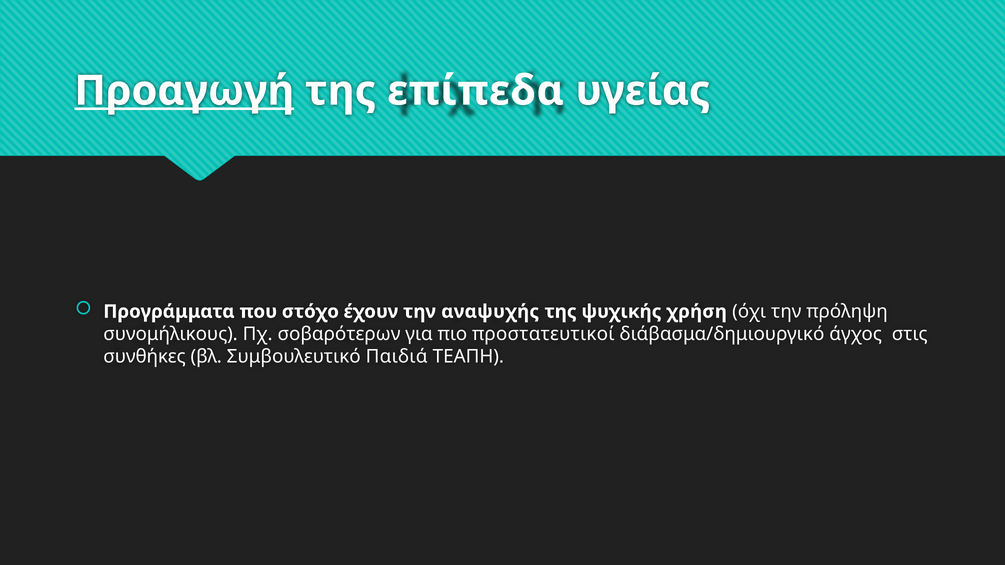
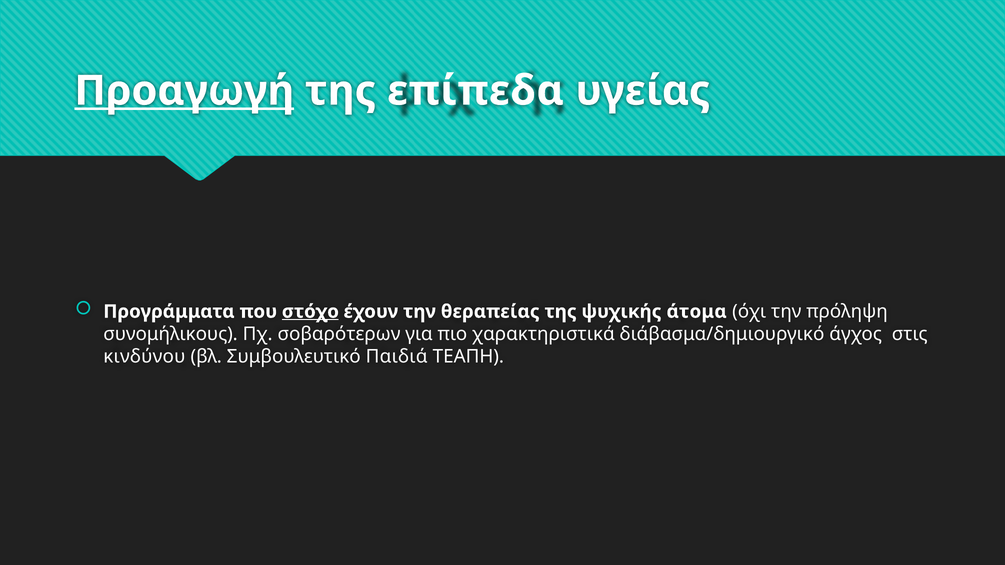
στόχο underline: none -> present (310, 312)
αναψυχής: αναψυχής -> θεραπείας (490, 312)
χρήση: χρήση -> άτομα (697, 312)
προστατευτικοί: προστατευτικοί -> χαρακτηριστικά (543, 334)
συνθήκες: συνθήκες -> κινδύνου (144, 357)
